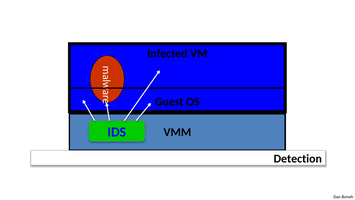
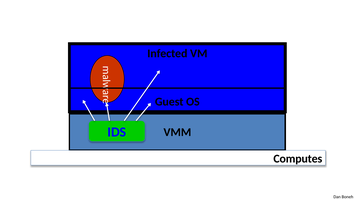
Detection: Detection -> Computes (298, 158)
